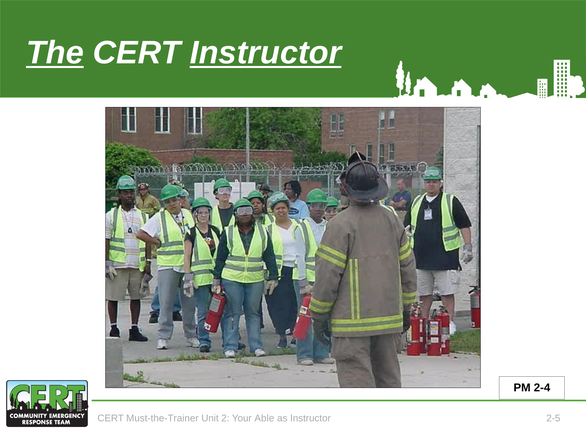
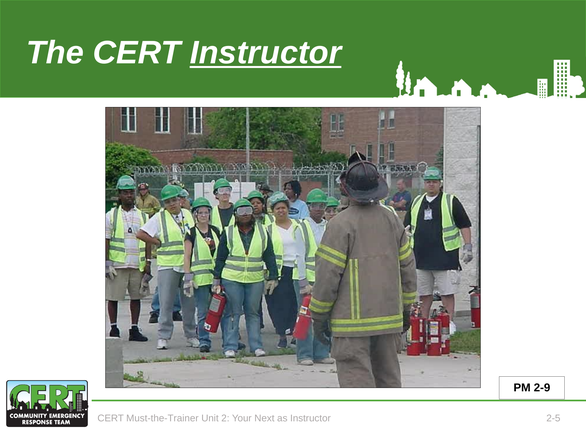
The underline: present -> none (55, 53)
2-4: 2-4 -> 2-9 (542, 388)
Able: Able -> Next (264, 419)
